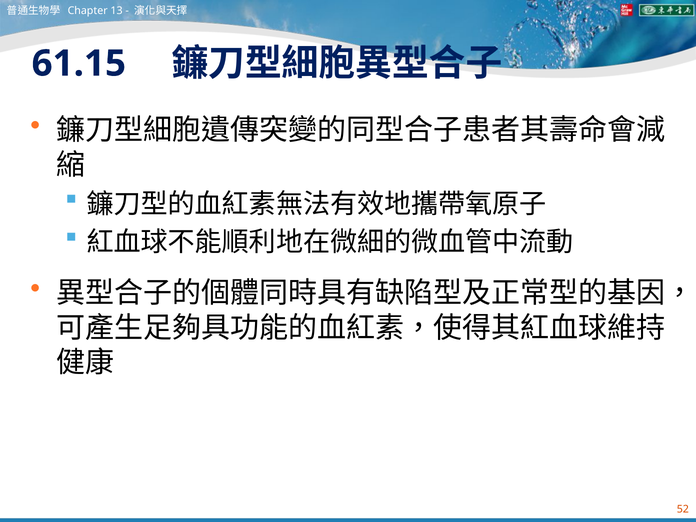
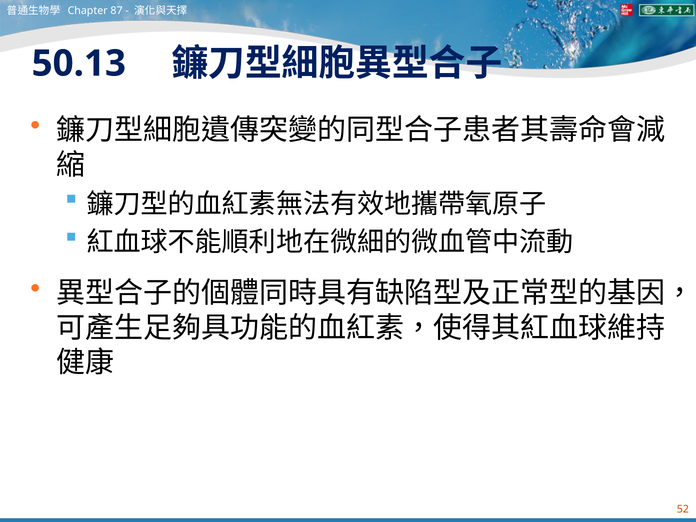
13: 13 -> 87 (117, 11)
61.15: 61.15 -> 50.13 (79, 64)
